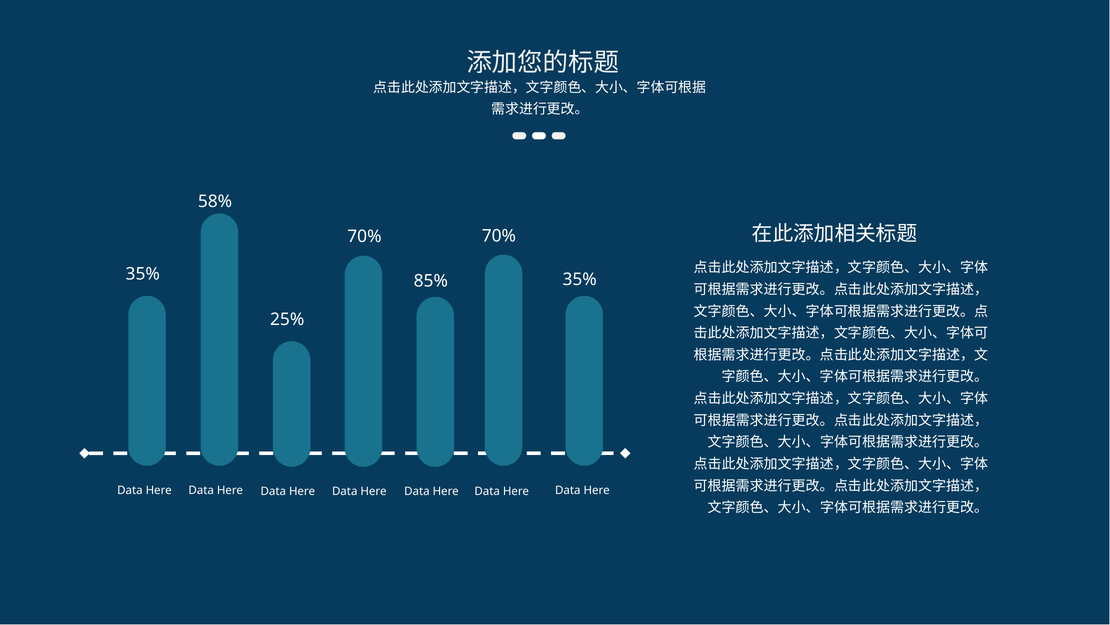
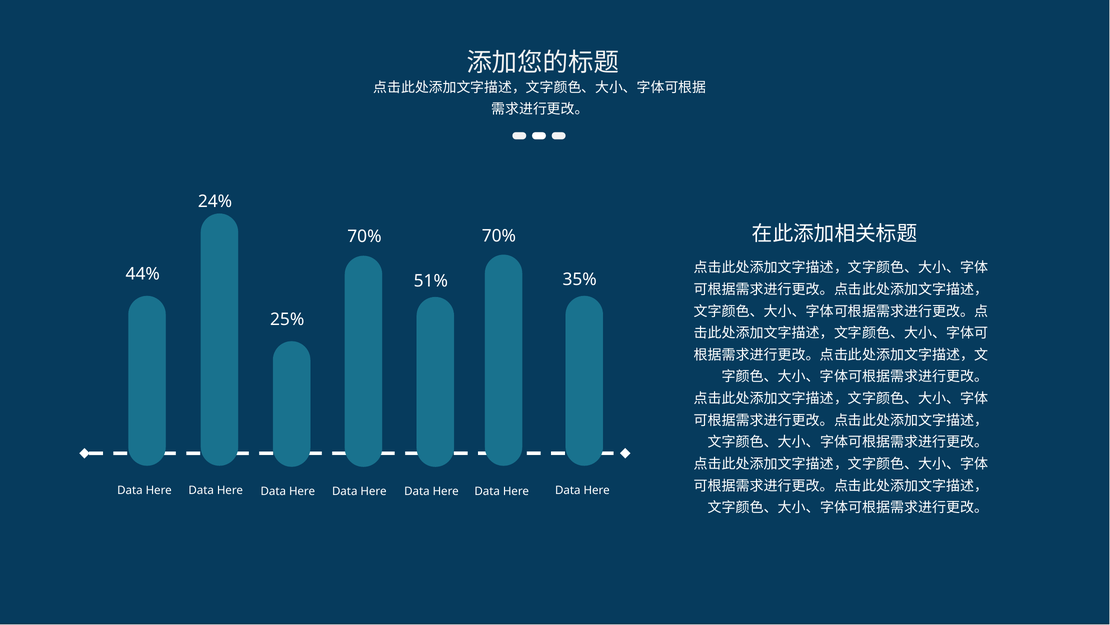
58%: 58% -> 24% (215, 201)
35%: 35% -> 44% (143, 274)
85%: 85% -> 51% (431, 281)
